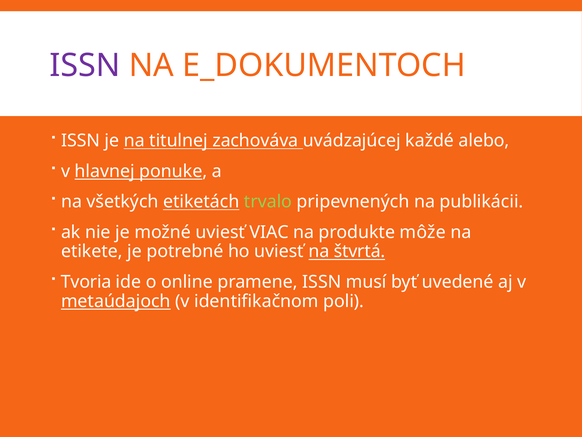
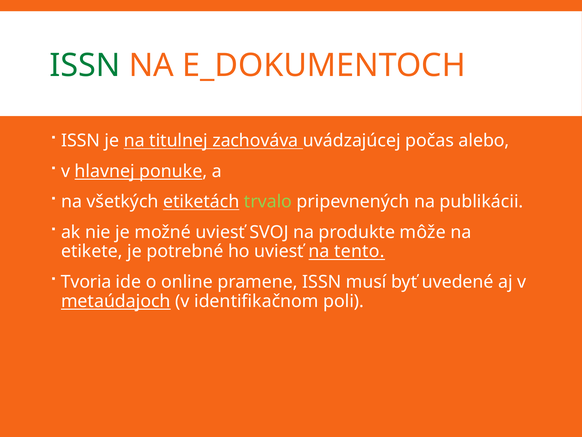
ISSN colour: purple -> green (85, 65)
každé: každé -> počas (430, 140)
VIAC: VIAC -> SVOJ (269, 232)
štvrtá: štvrtá -> tento (359, 251)
